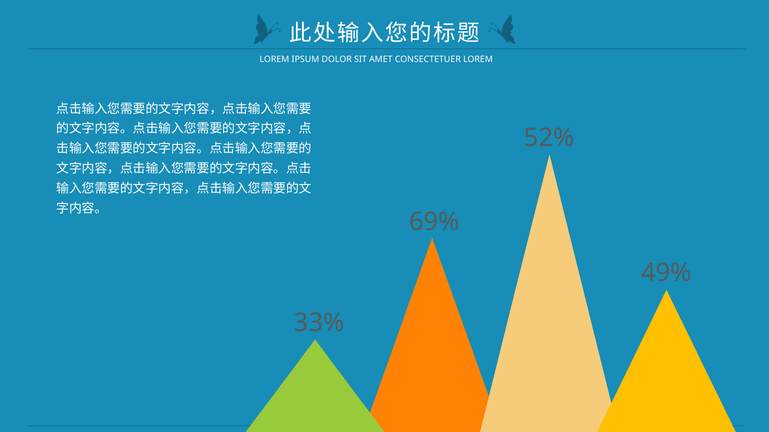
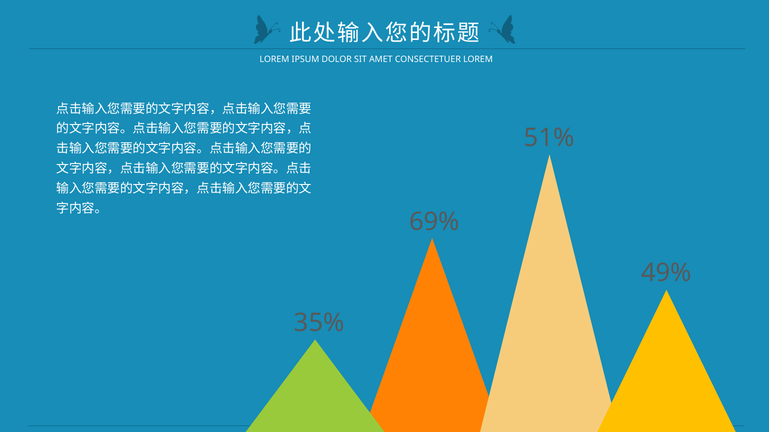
52%: 52% -> 51% (549, 138)
33%: 33% -> 35% (319, 323)
